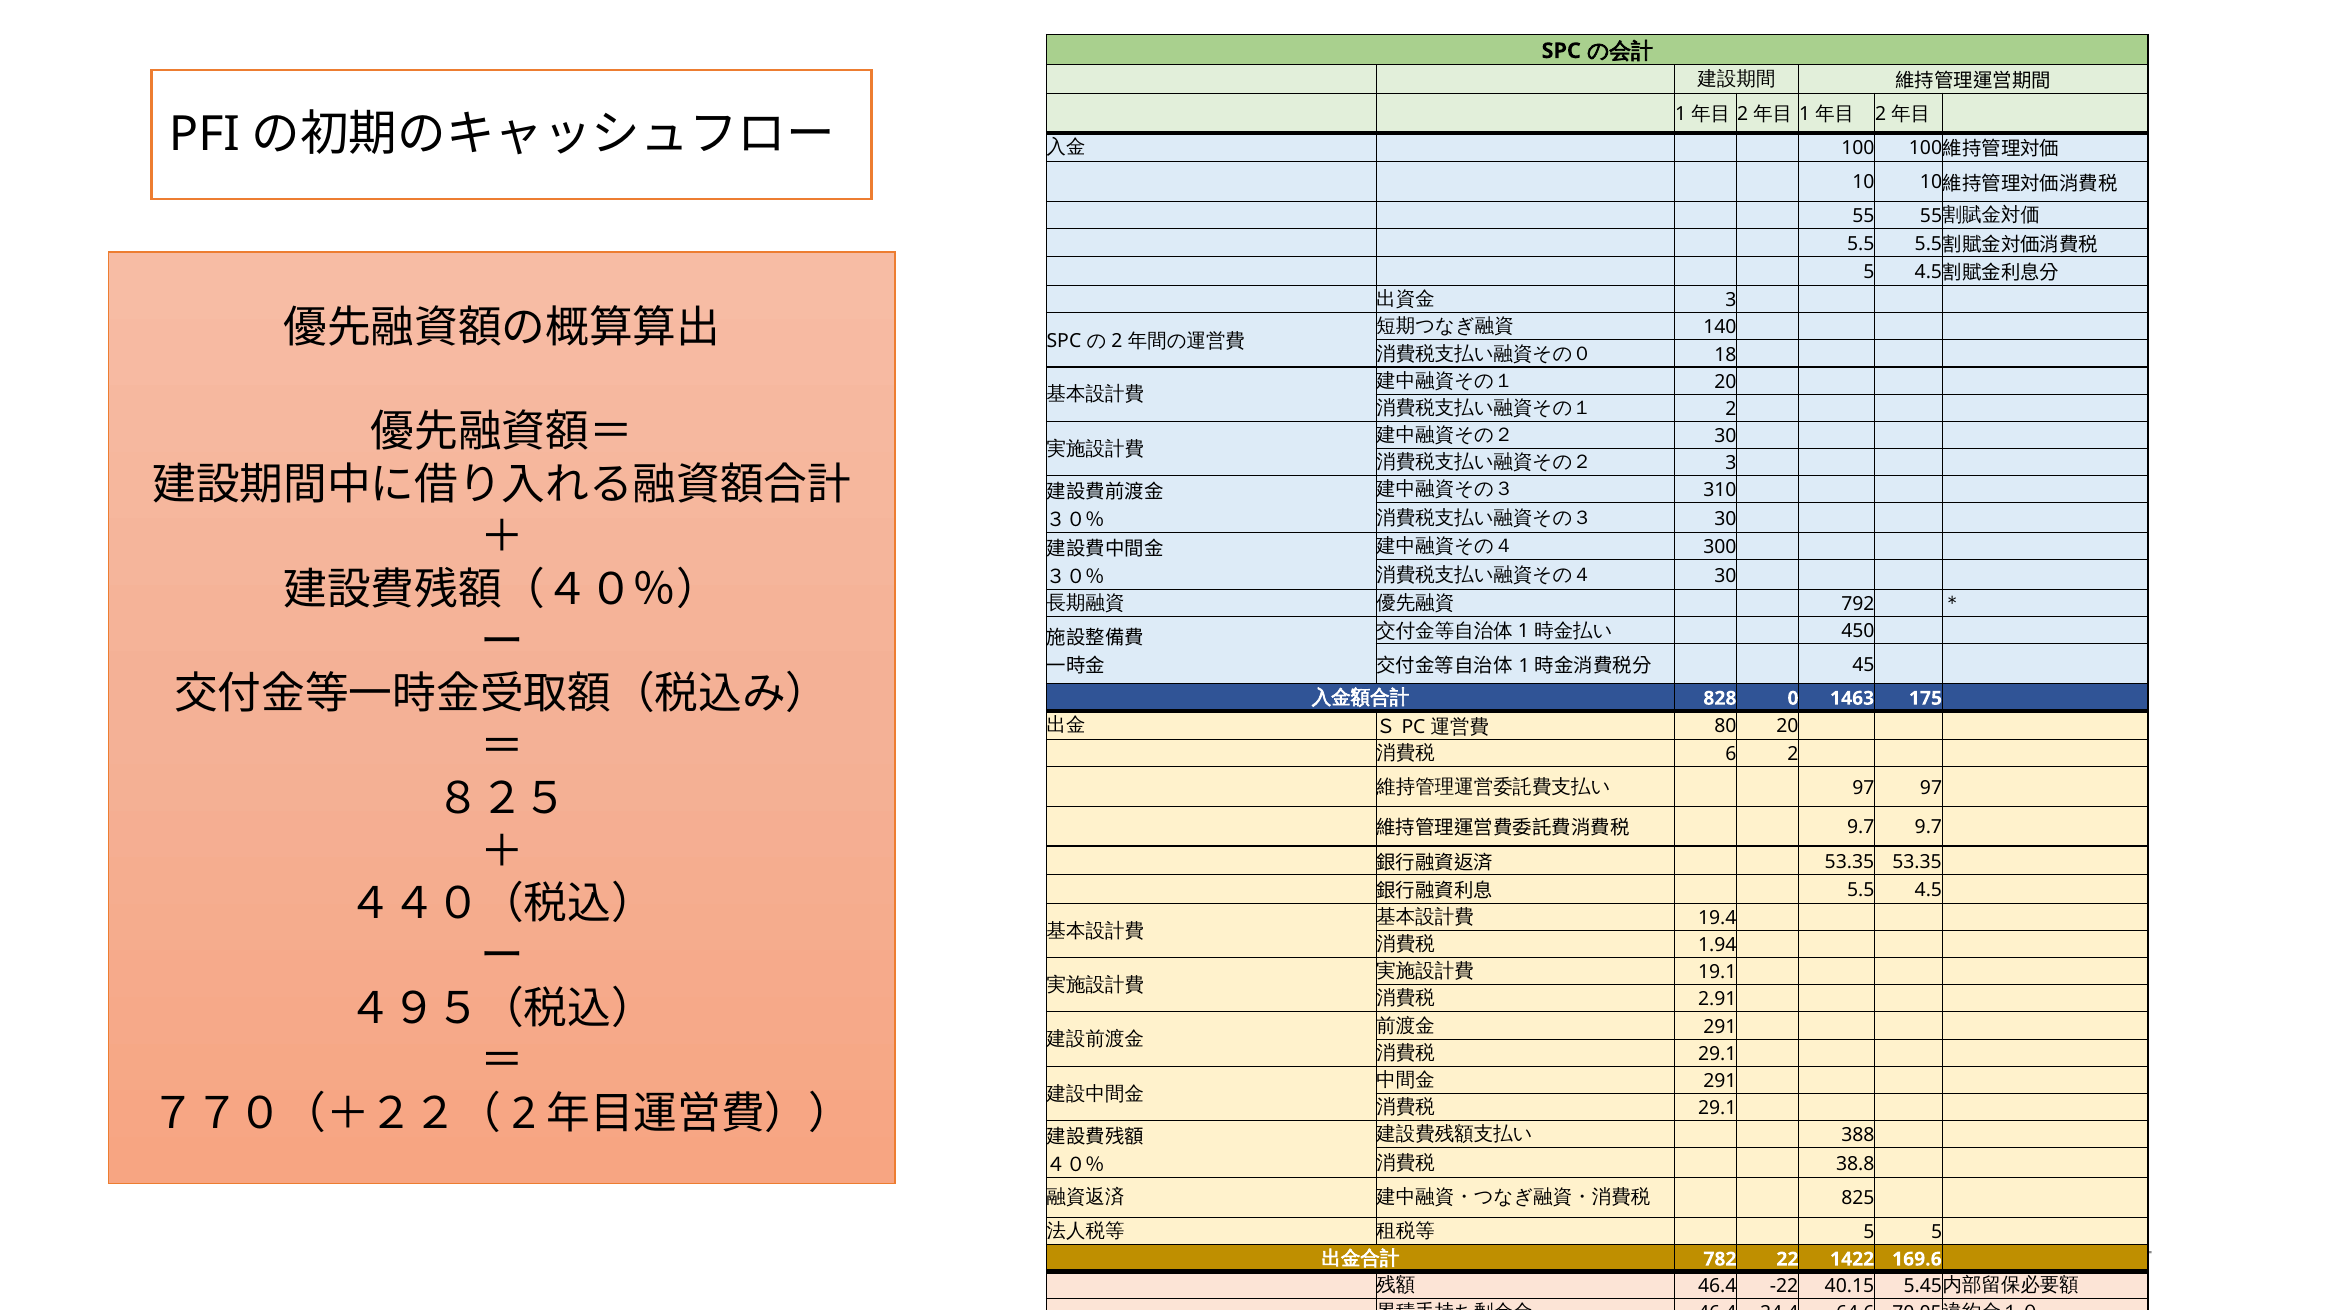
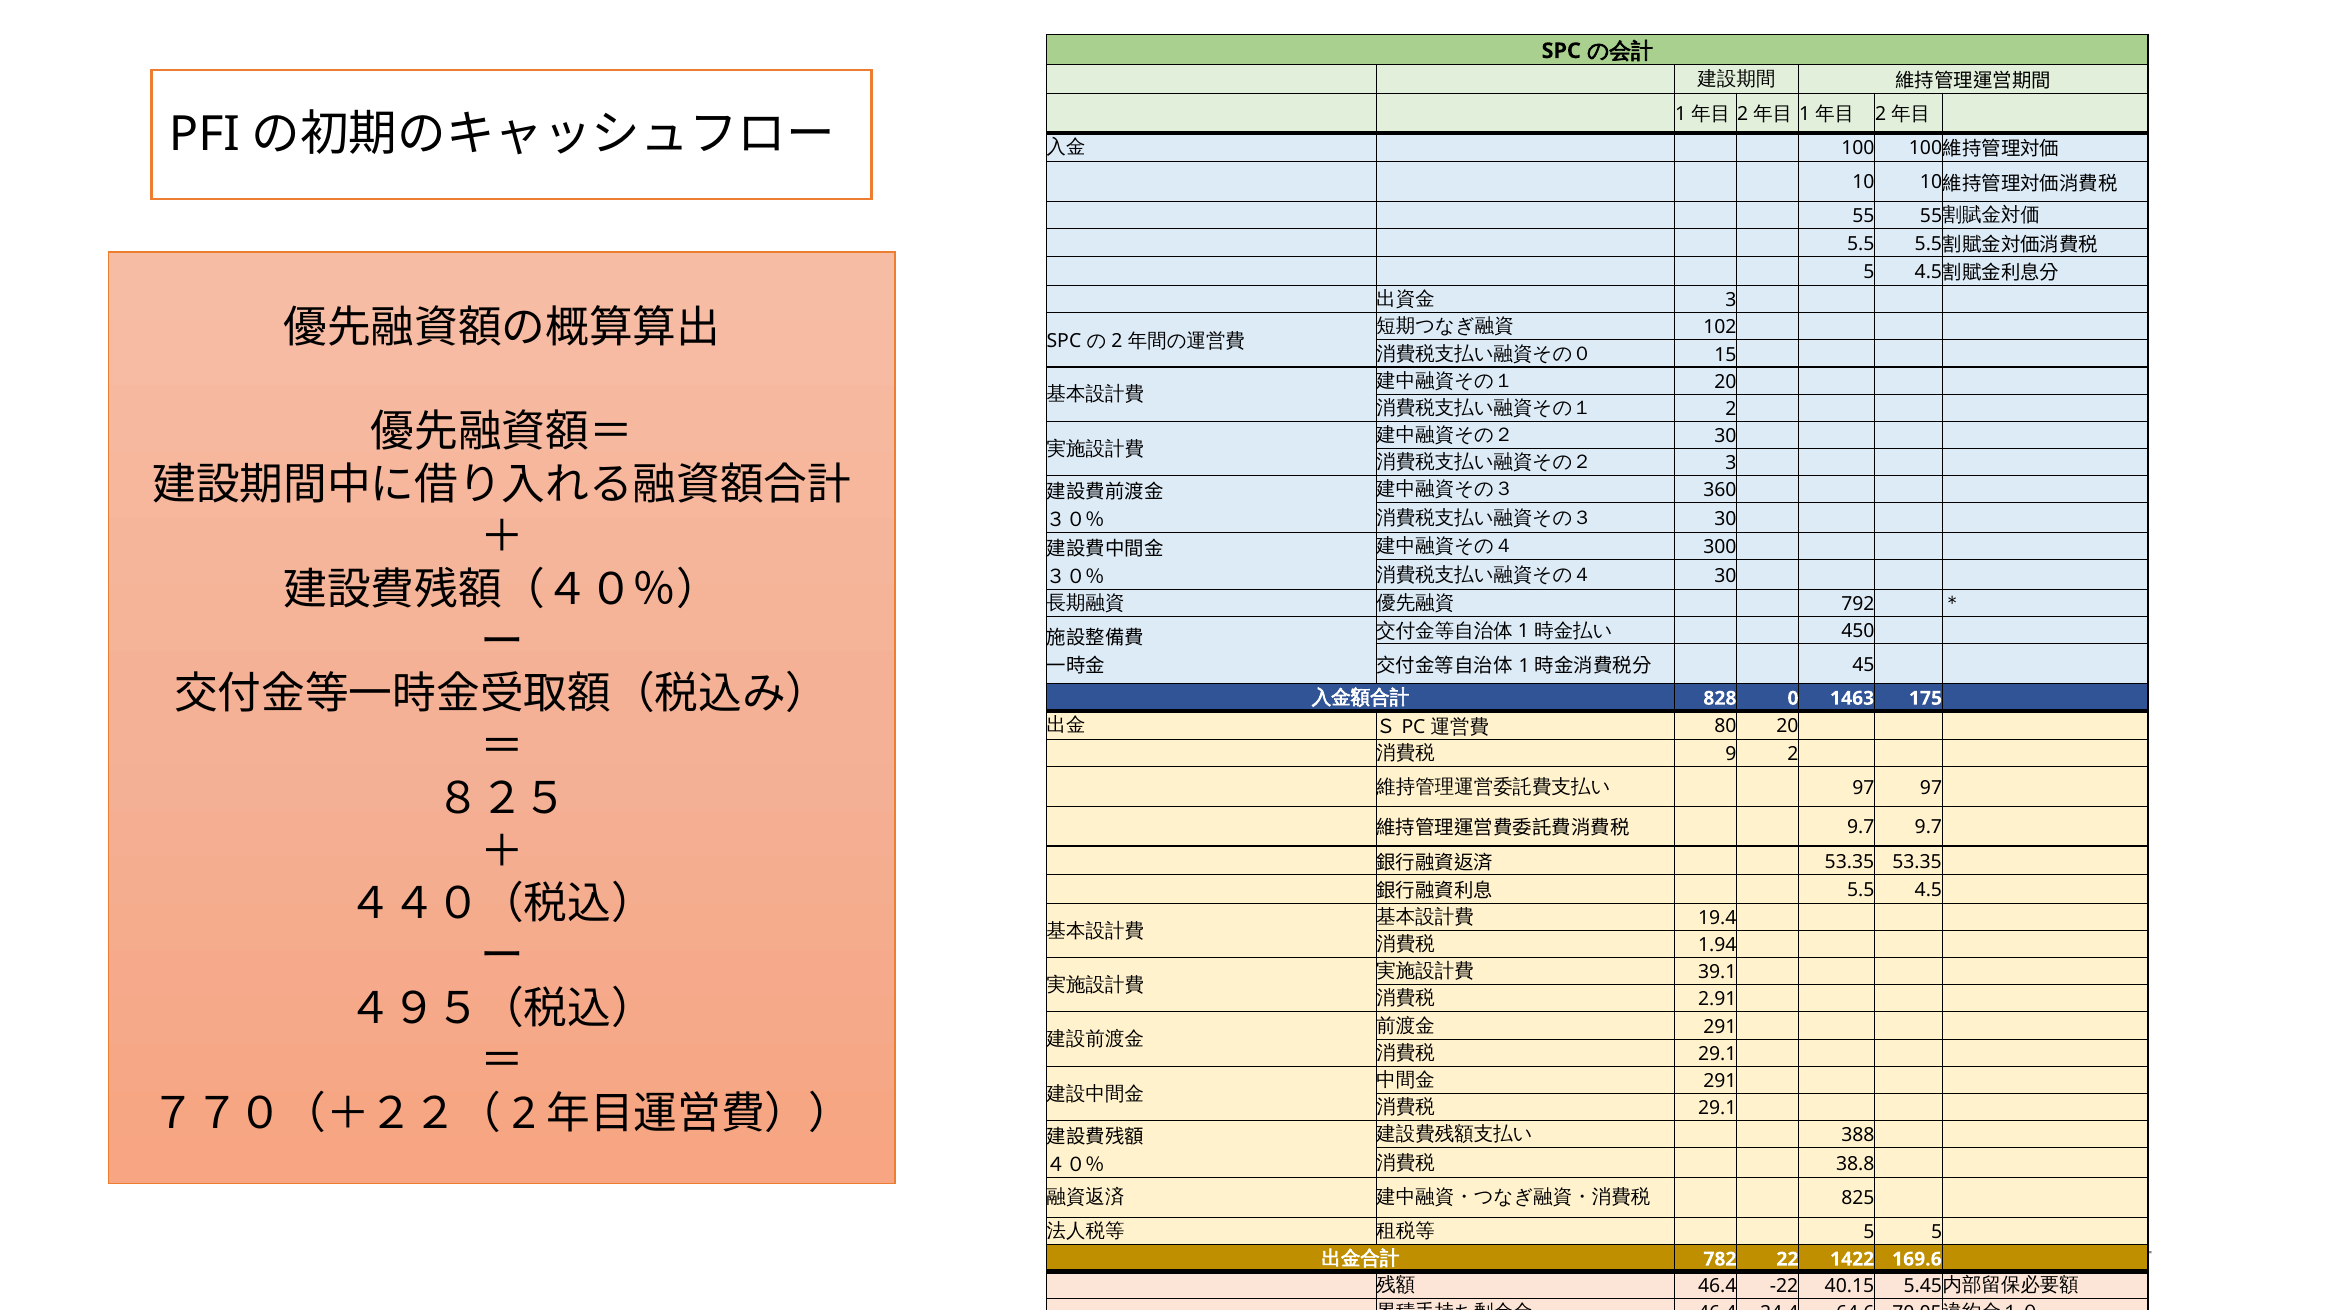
140: 140 -> 102 (1720, 328)
18: 18 -> 15 (1725, 355)
310: 310 -> 360 (1720, 491)
6: 6 -> 9 (1731, 755)
19.1: 19.1 -> 39.1 (1717, 973)
